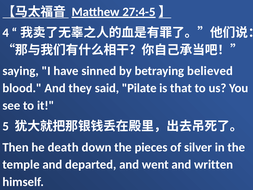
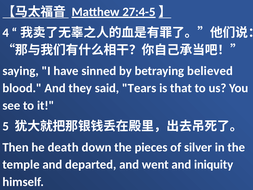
Pilate: Pilate -> Tears (139, 88)
written: written -> iniquity (214, 164)
